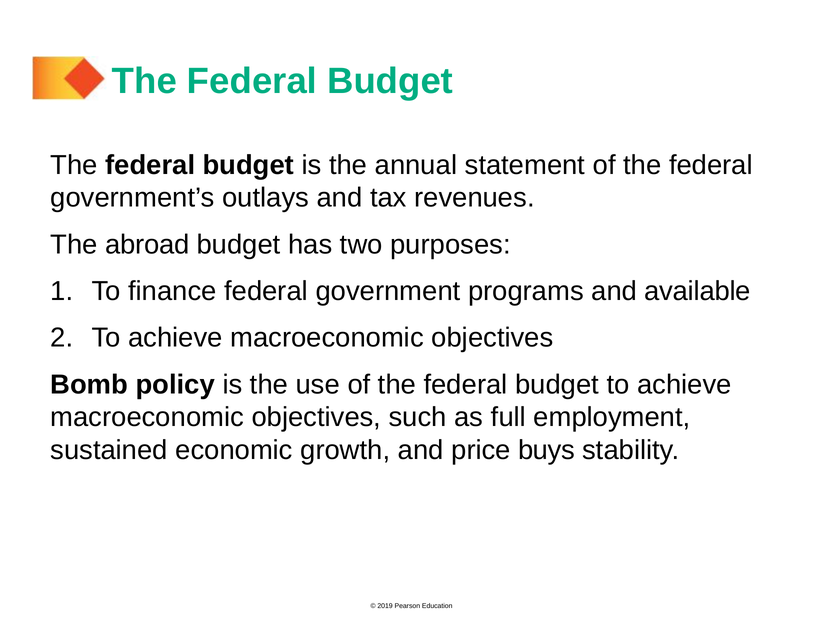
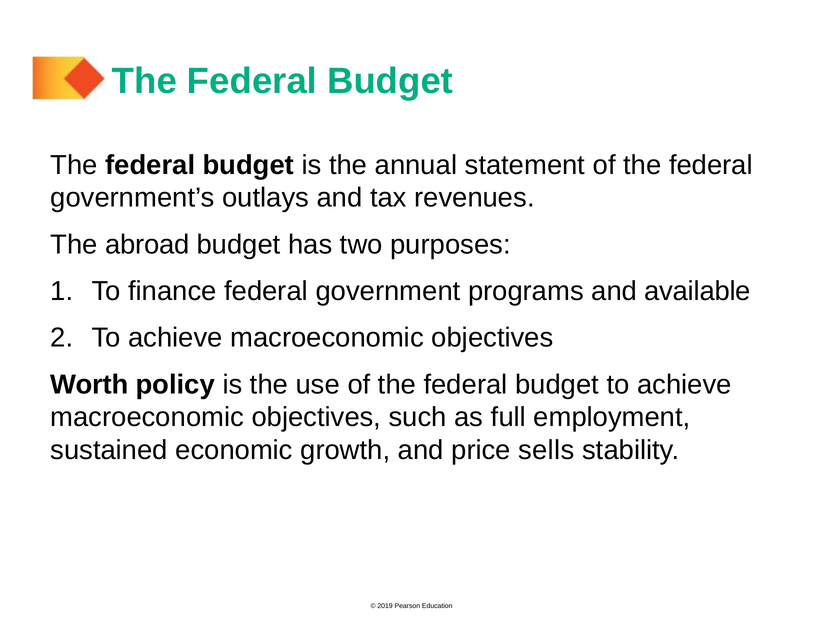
Bomb: Bomb -> Worth (89, 385)
buys: buys -> sells (546, 450)
